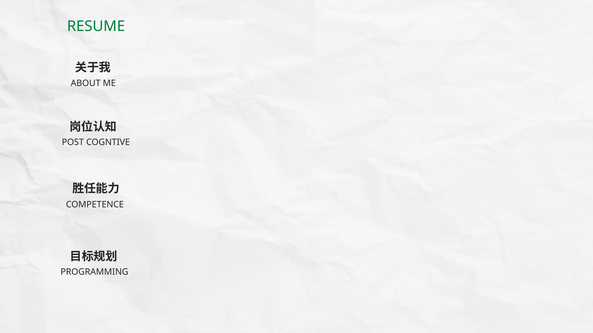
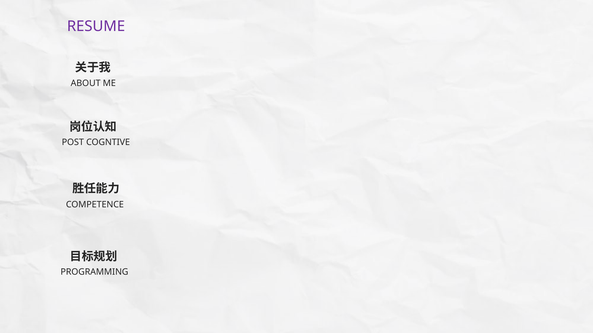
RESUME colour: green -> purple (96, 26)
